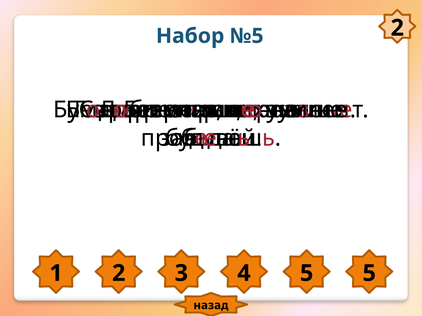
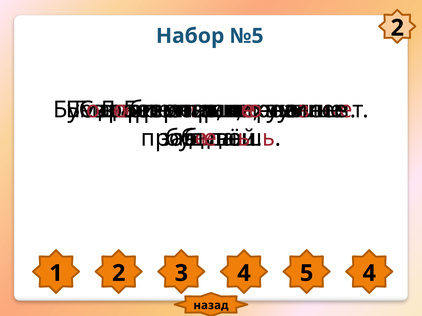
5 5: 5 -> 4 (369, 274)
